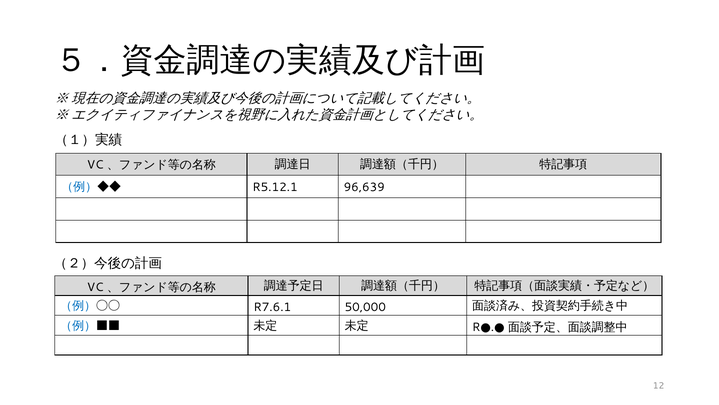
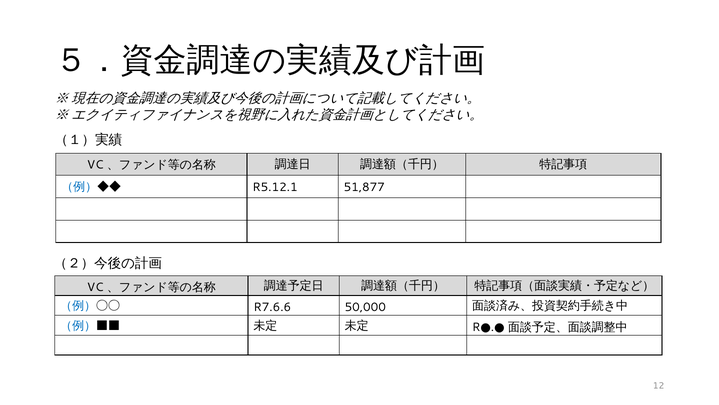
96,639: 96,639 -> 51,877 (364, 187)
R7.6.1: R7.6.1 -> R7.6.6 (272, 307)
